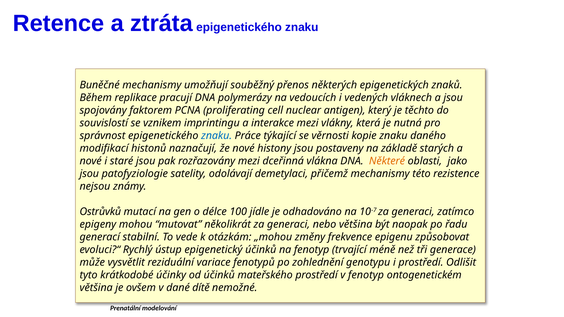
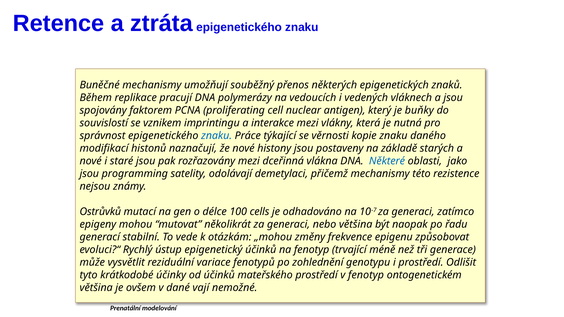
těchto: těchto -> buňky (419, 110)
Některé colour: orange -> blue (387, 161)
patofyziologie: patofyziologie -> programming (135, 174)
jídle: jídle -> cells (260, 212)
dítě: dítě -> vají (201, 288)
